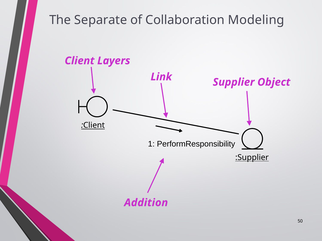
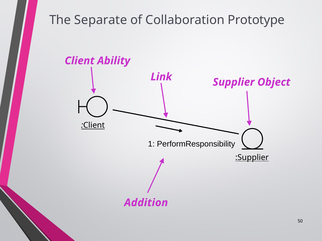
Modeling: Modeling -> Prototype (256, 20)
Layers: Layers -> Ability (114, 61)
